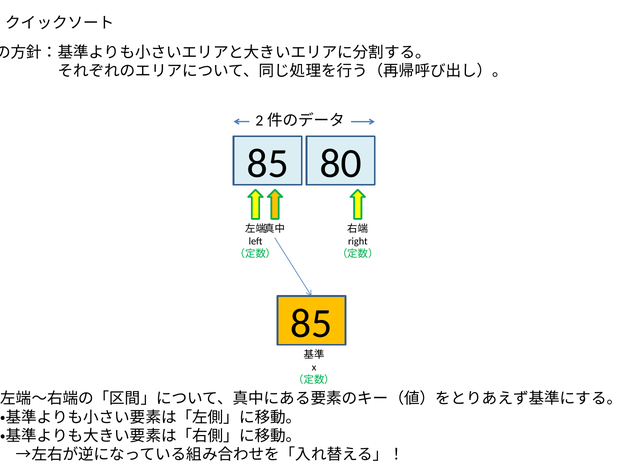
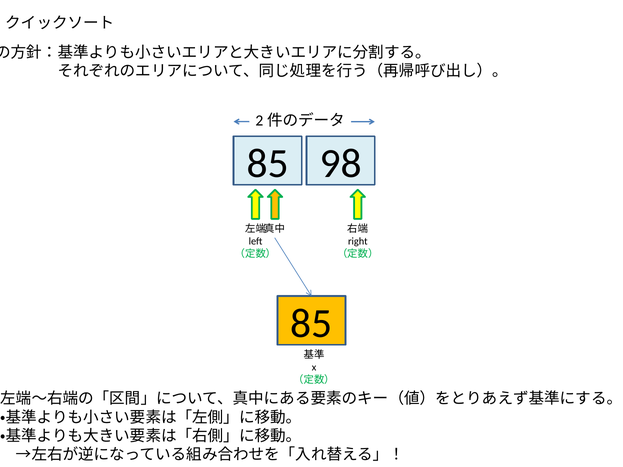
80: 80 -> 98 (341, 163)
